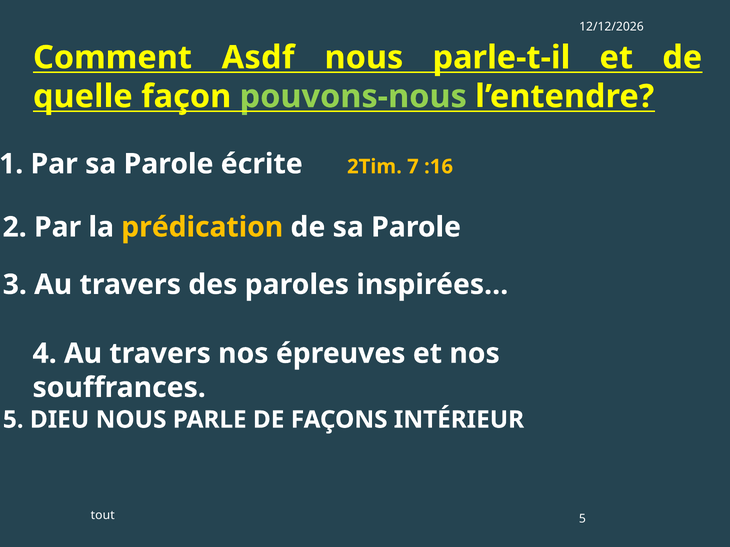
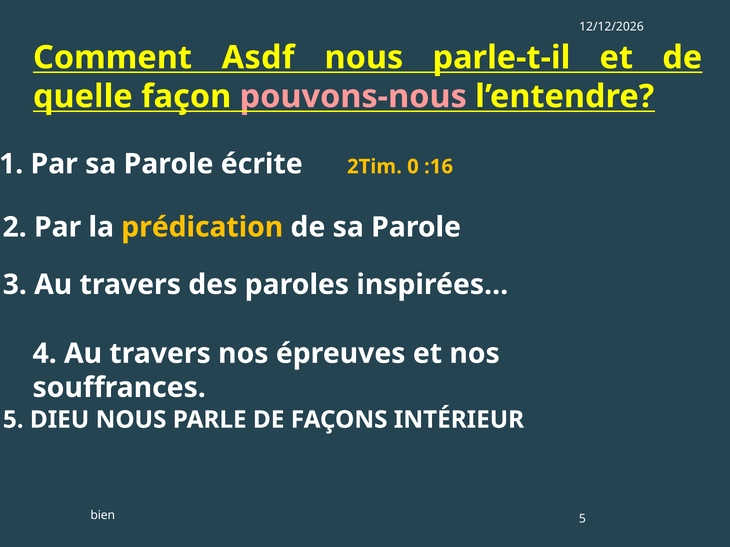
pouvons-nous colour: light green -> pink (353, 97)
7: 7 -> 0 (413, 167)
tout: tout -> bien (103, 515)
